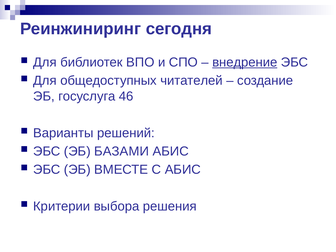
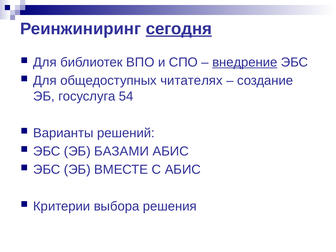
сегодня underline: none -> present (179, 29)
читателей: читателей -> читателях (191, 81)
46: 46 -> 54 (126, 96)
